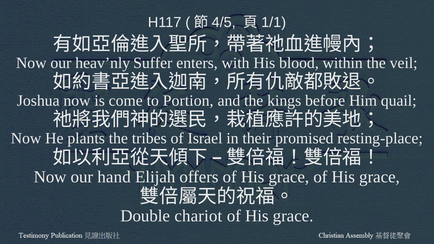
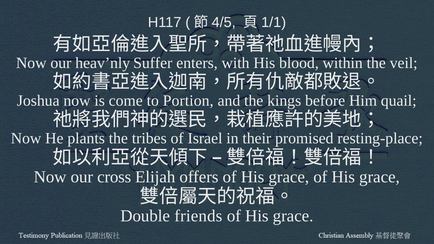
hand: hand -> cross (114, 177)
chariot: chariot -> friends (198, 216)
